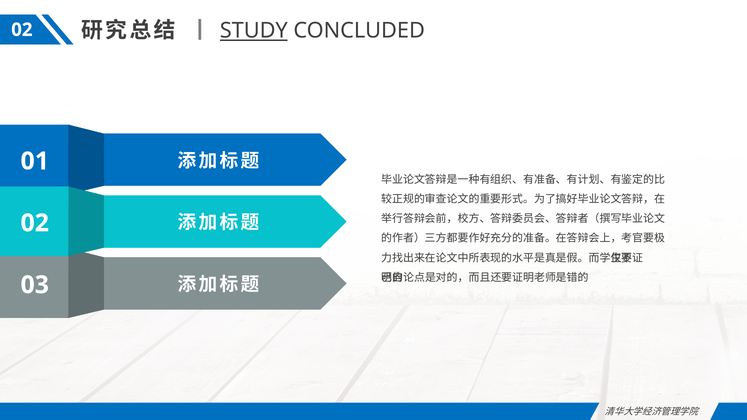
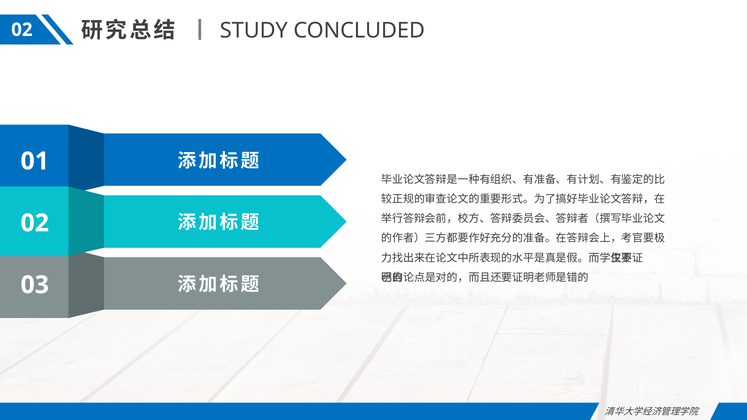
STUDY underline: present -> none (254, 31)
